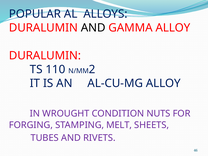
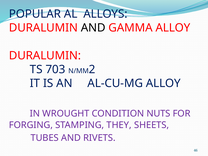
110: 110 -> 703 (55, 69)
MELT: MELT -> THEY (119, 125)
